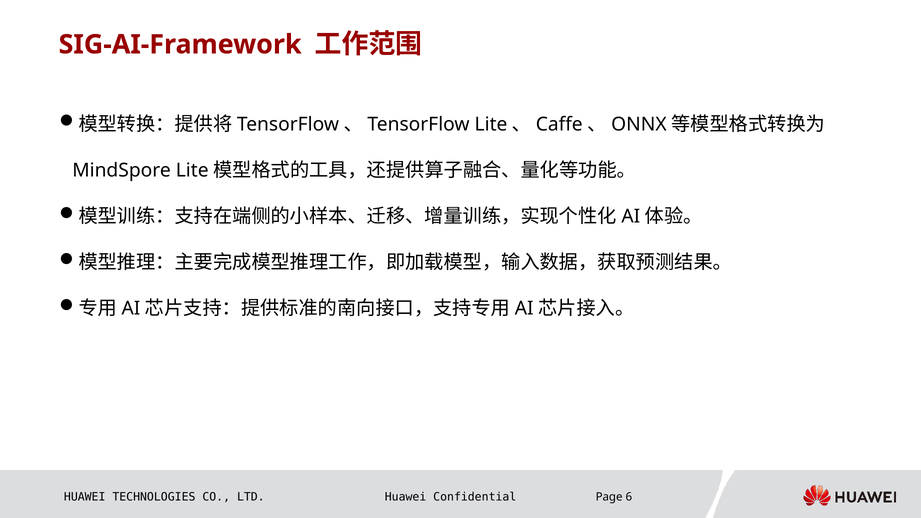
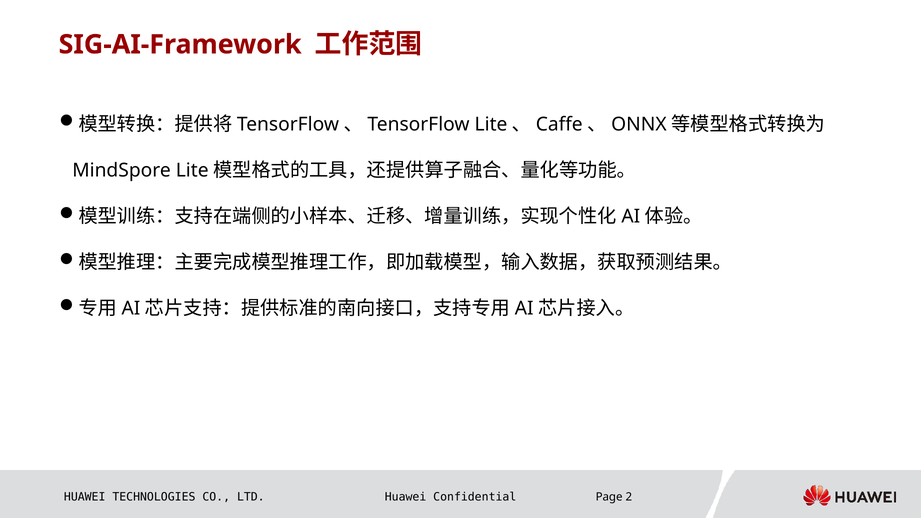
6: 6 -> 2 (629, 497)
